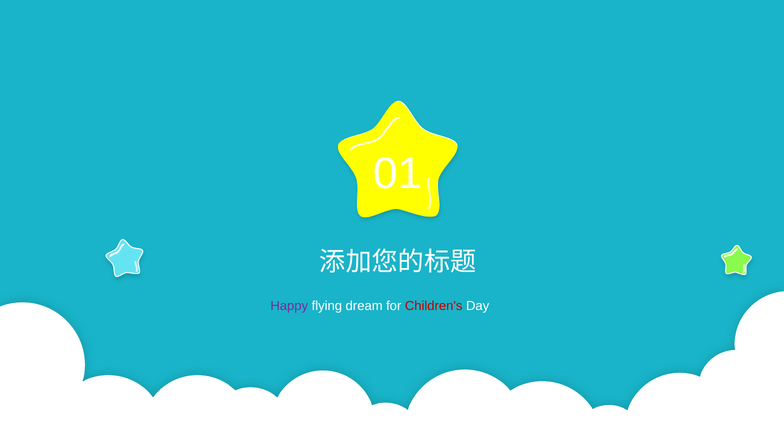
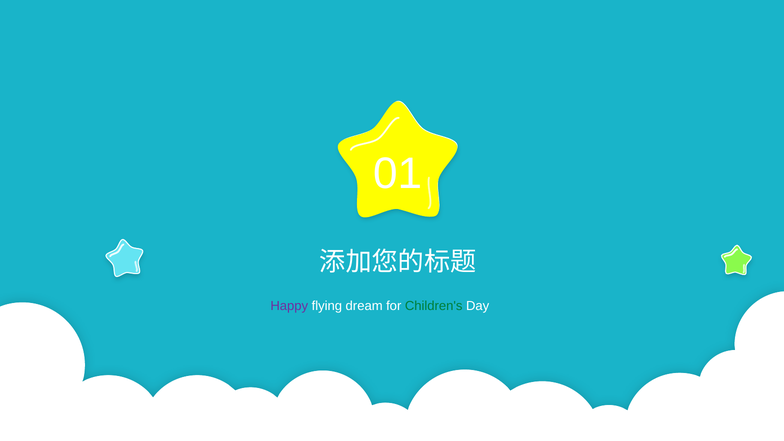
Children's colour: red -> green (434, 306)
